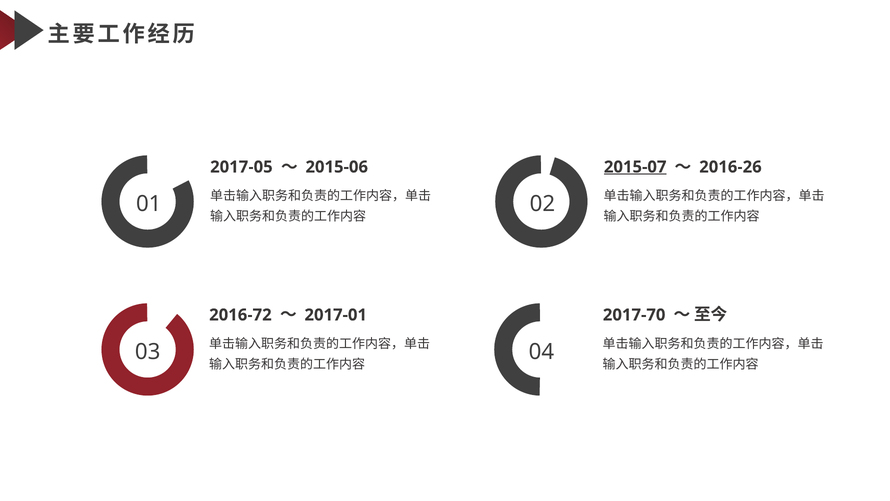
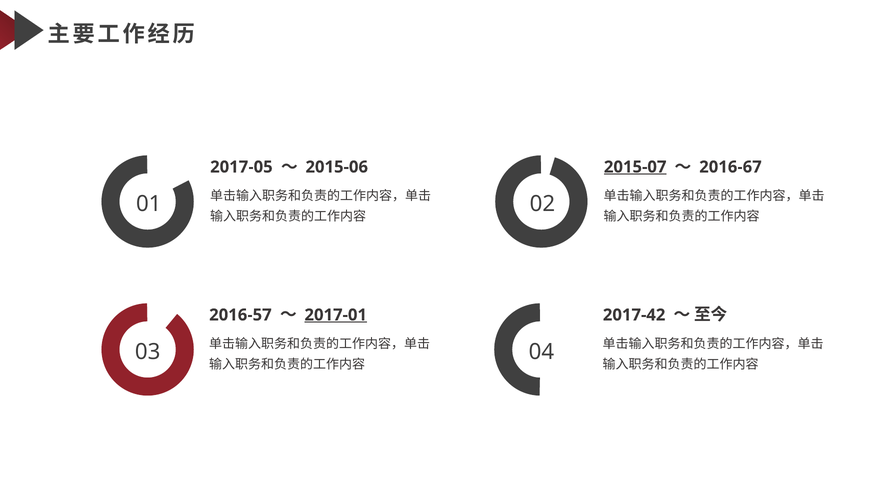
2016-26: 2016-26 -> 2016-67 (730, 167)
2016-72: 2016-72 -> 2016-57 (240, 315)
2017-01 underline: none -> present (336, 315)
2017-70: 2017-70 -> 2017-42 (634, 315)
